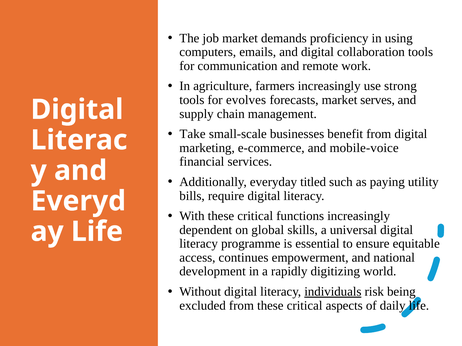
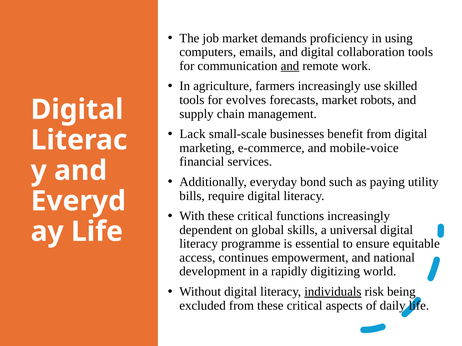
and underline: none -> present (290, 66)
strong: strong -> skilled (401, 86)
serves: serves -> robots (378, 100)
Take: Take -> Lack (193, 134)
titled: titled -> bond (313, 182)
